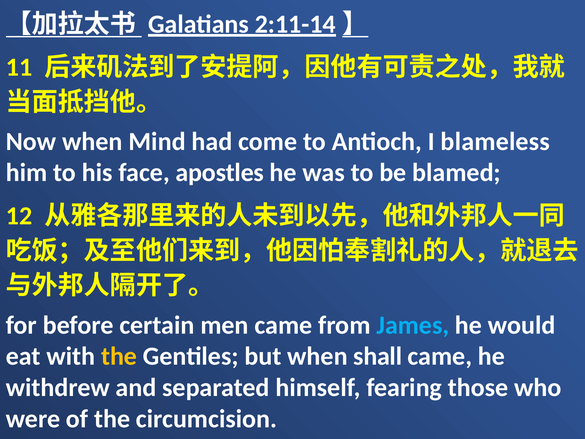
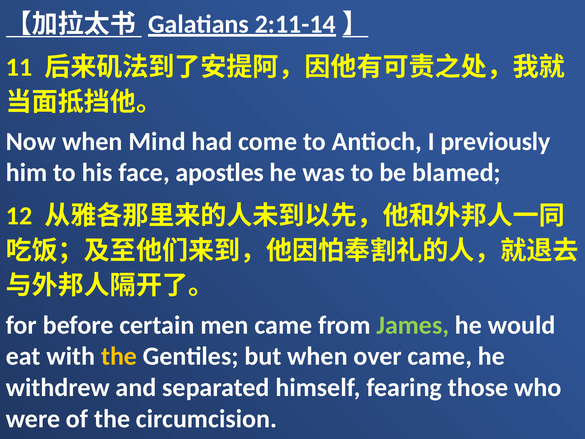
blameless: blameless -> previously (495, 141)
James colour: light blue -> light green (413, 325)
shall: shall -> over (378, 356)
